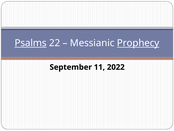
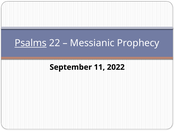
Prophecy underline: present -> none (138, 43)
